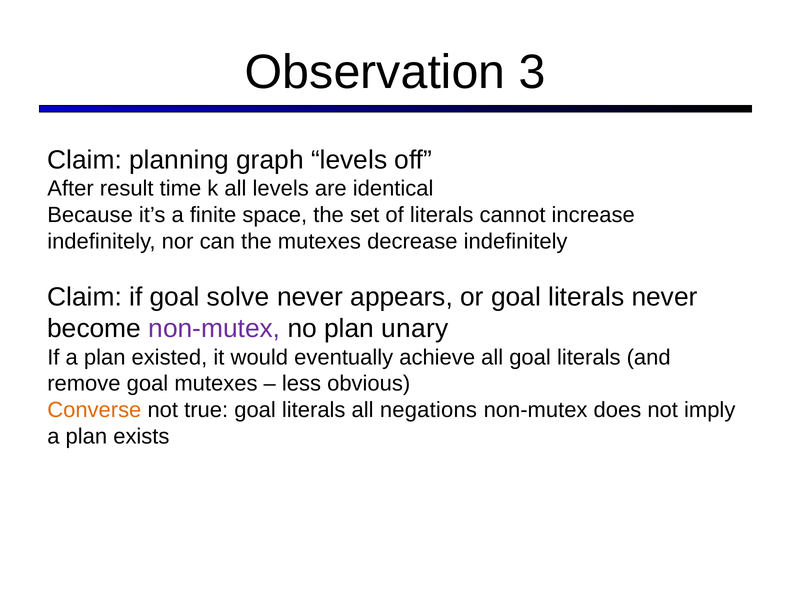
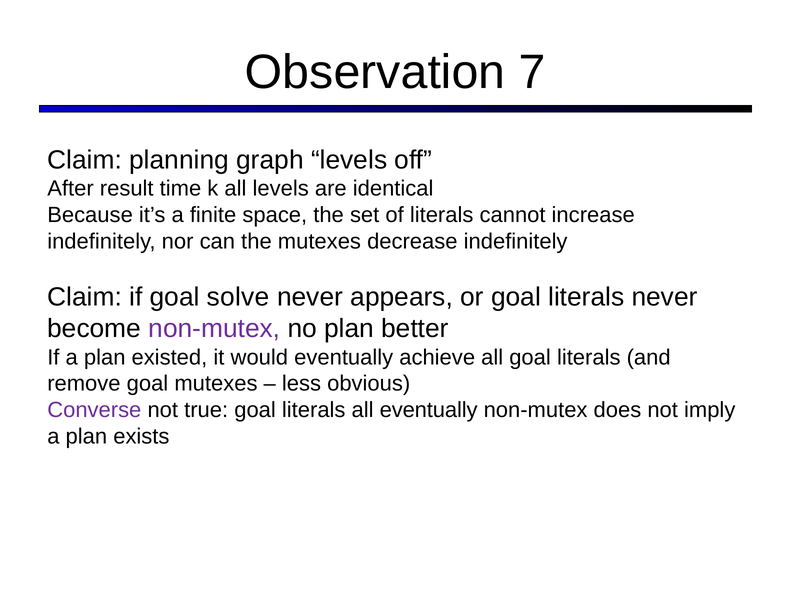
3: 3 -> 7 (532, 73)
unary: unary -> better (415, 329)
Converse colour: orange -> purple (94, 410)
all negations: negations -> eventually (429, 410)
